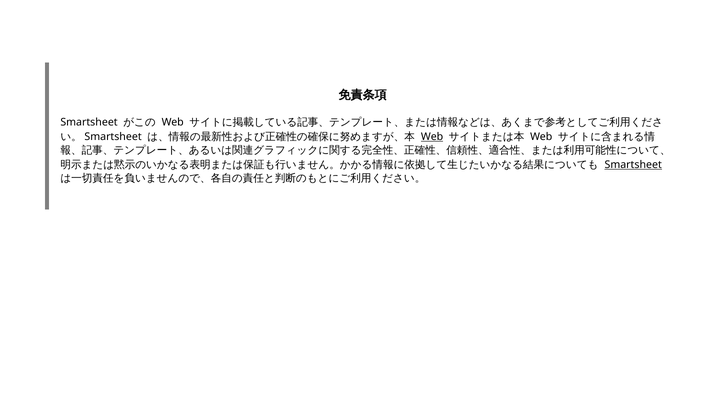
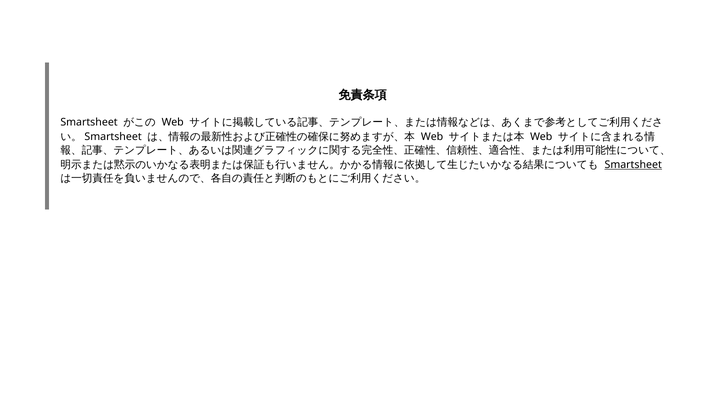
Web underline: present -> none (432, 137)
